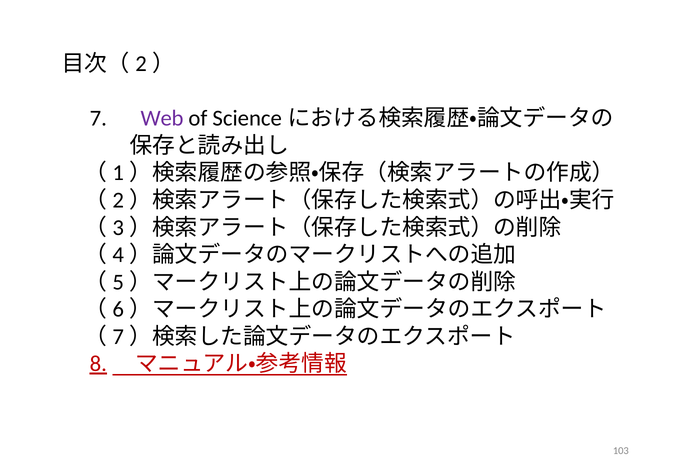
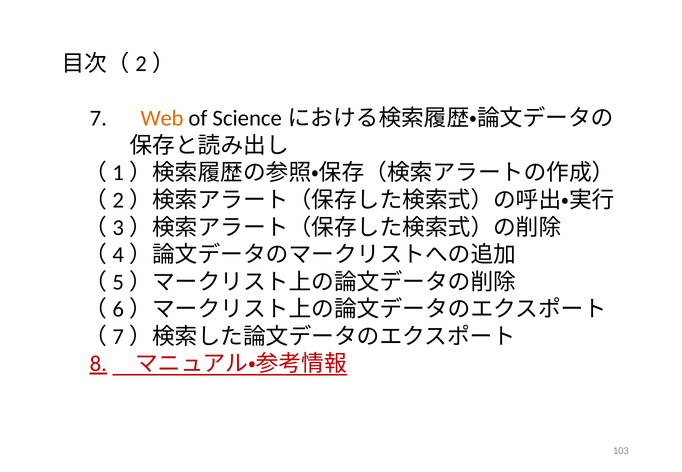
Web colour: purple -> orange (162, 119)
